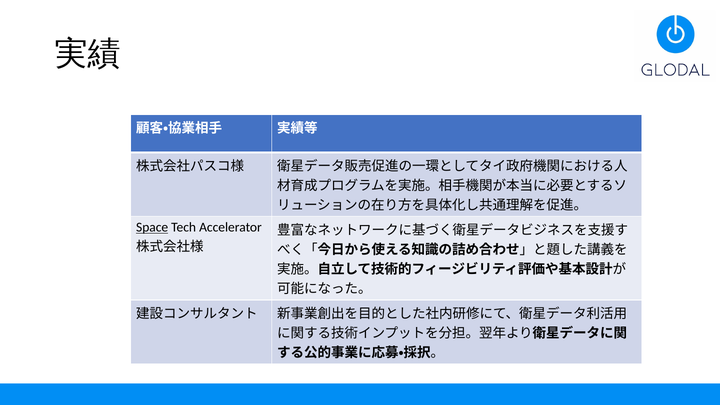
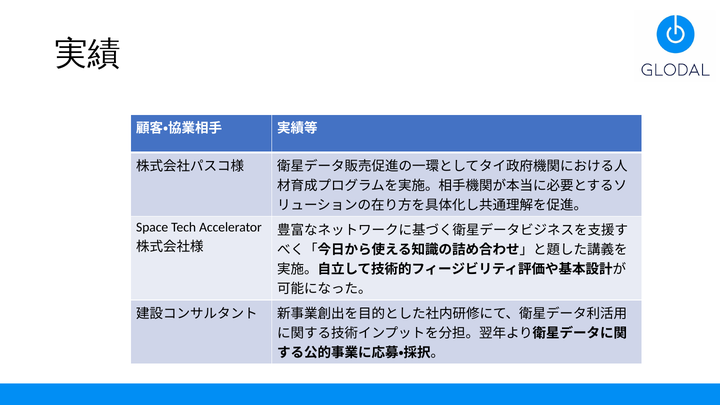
Space underline: present -> none (152, 228)
